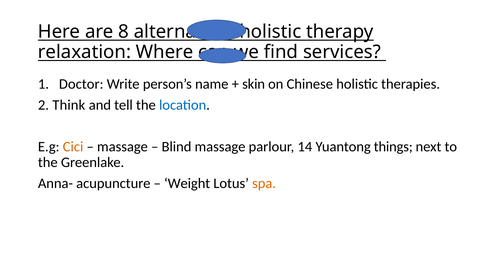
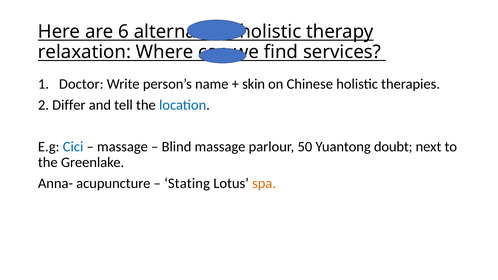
8: 8 -> 6 (124, 32)
Think: Think -> Differ (69, 105)
Cici colour: orange -> blue (73, 147)
14: 14 -> 50 (305, 147)
things: things -> doubt (393, 147)
Weight: Weight -> Stating (187, 183)
